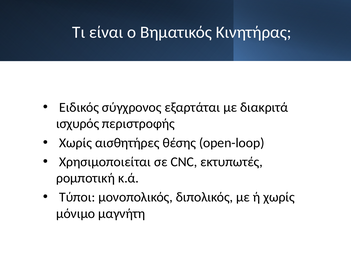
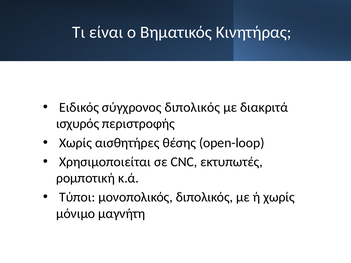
σύγχρονος εξαρτάται: εξαρτάται -> διπολικός (192, 107)
